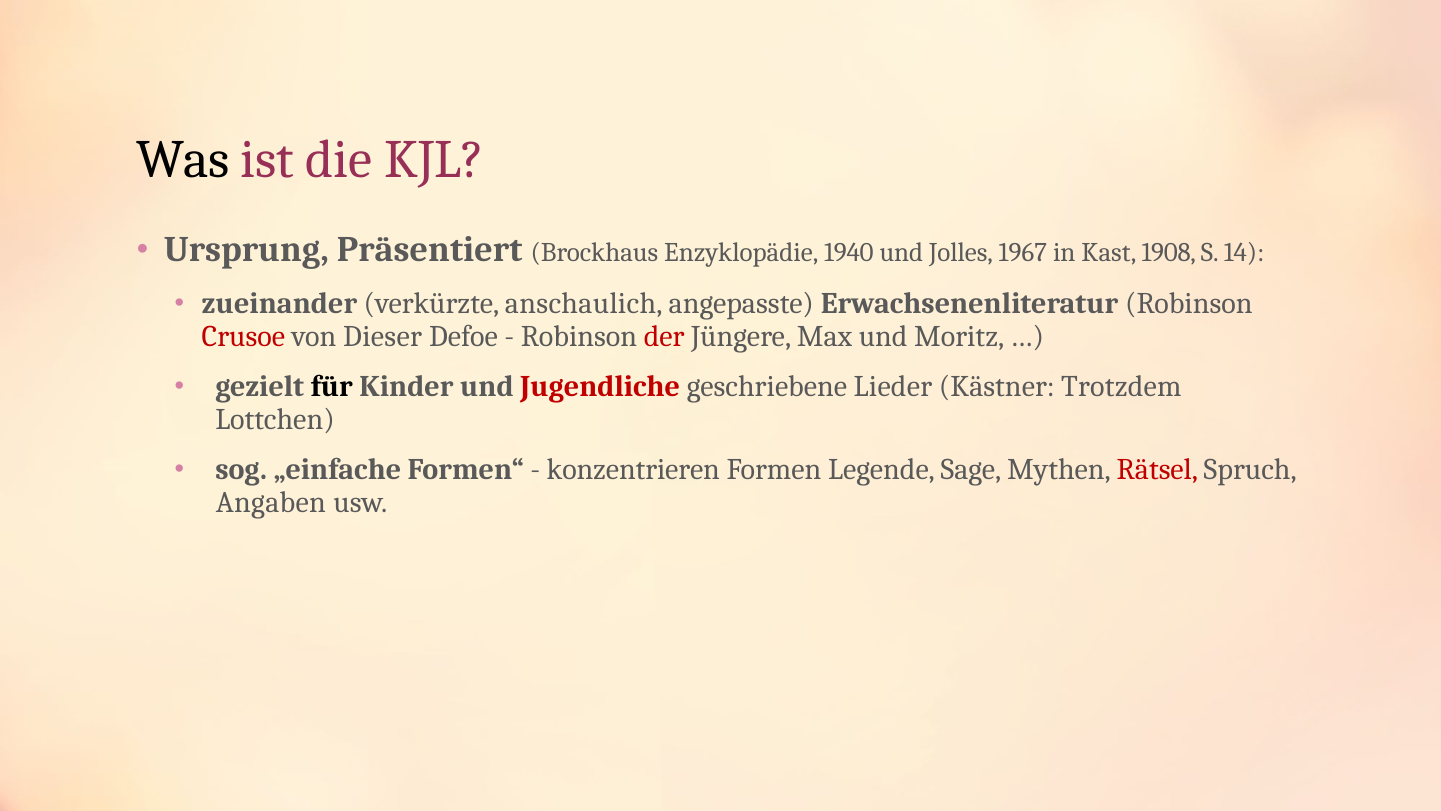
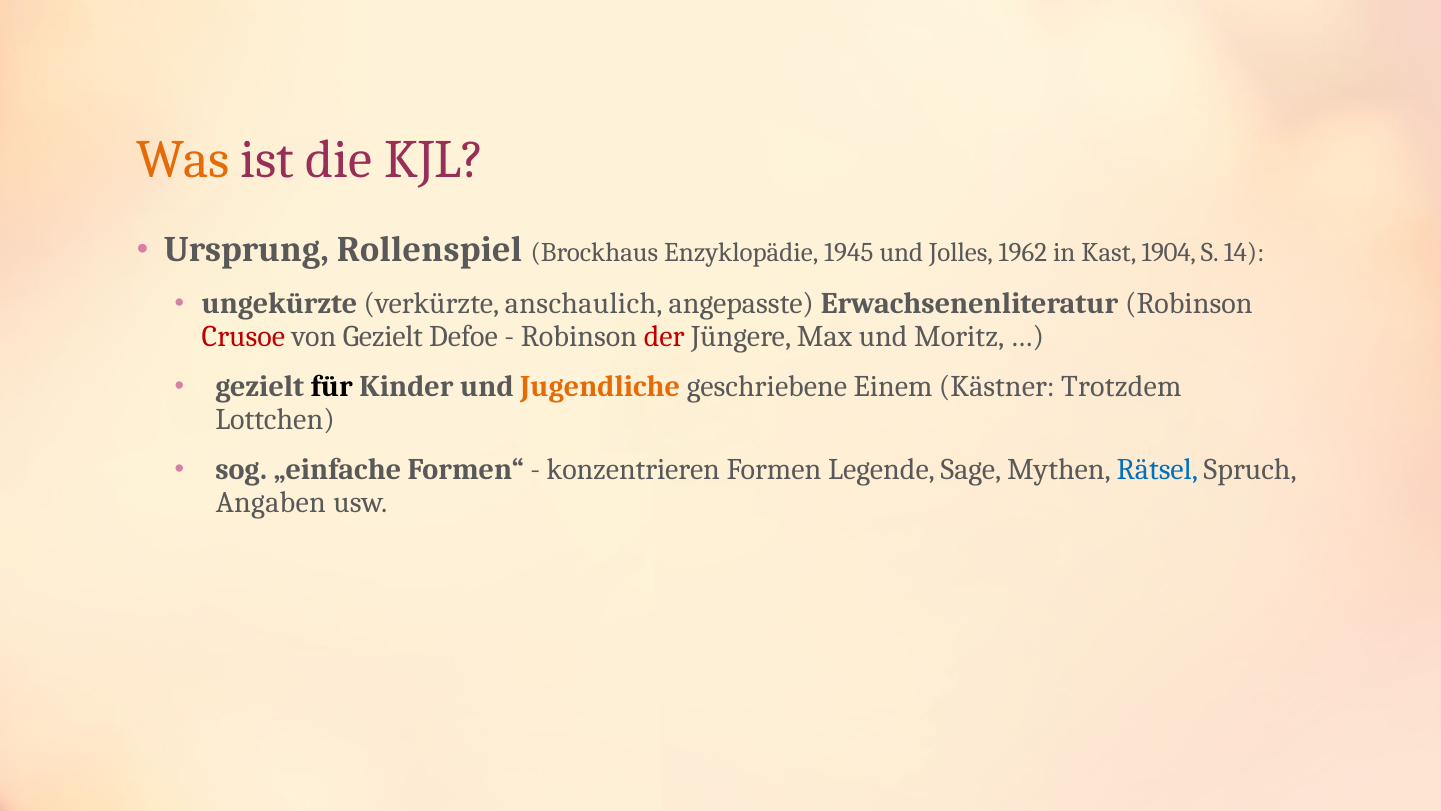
Was colour: black -> orange (183, 160)
Präsentiert: Präsentiert -> Rollenspiel (430, 250)
1940: 1940 -> 1945 (849, 253)
1967: 1967 -> 1962 (1023, 253)
1908: 1908 -> 1904 (1169, 253)
zueinander: zueinander -> ungekürzte (280, 304)
von Dieser: Dieser -> Gezielt (383, 336)
Jugendliche colour: red -> orange (600, 386)
Lieder: Lieder -> Einem (893, 386)
Rätsel colour: red -> blue (1157, 469)
